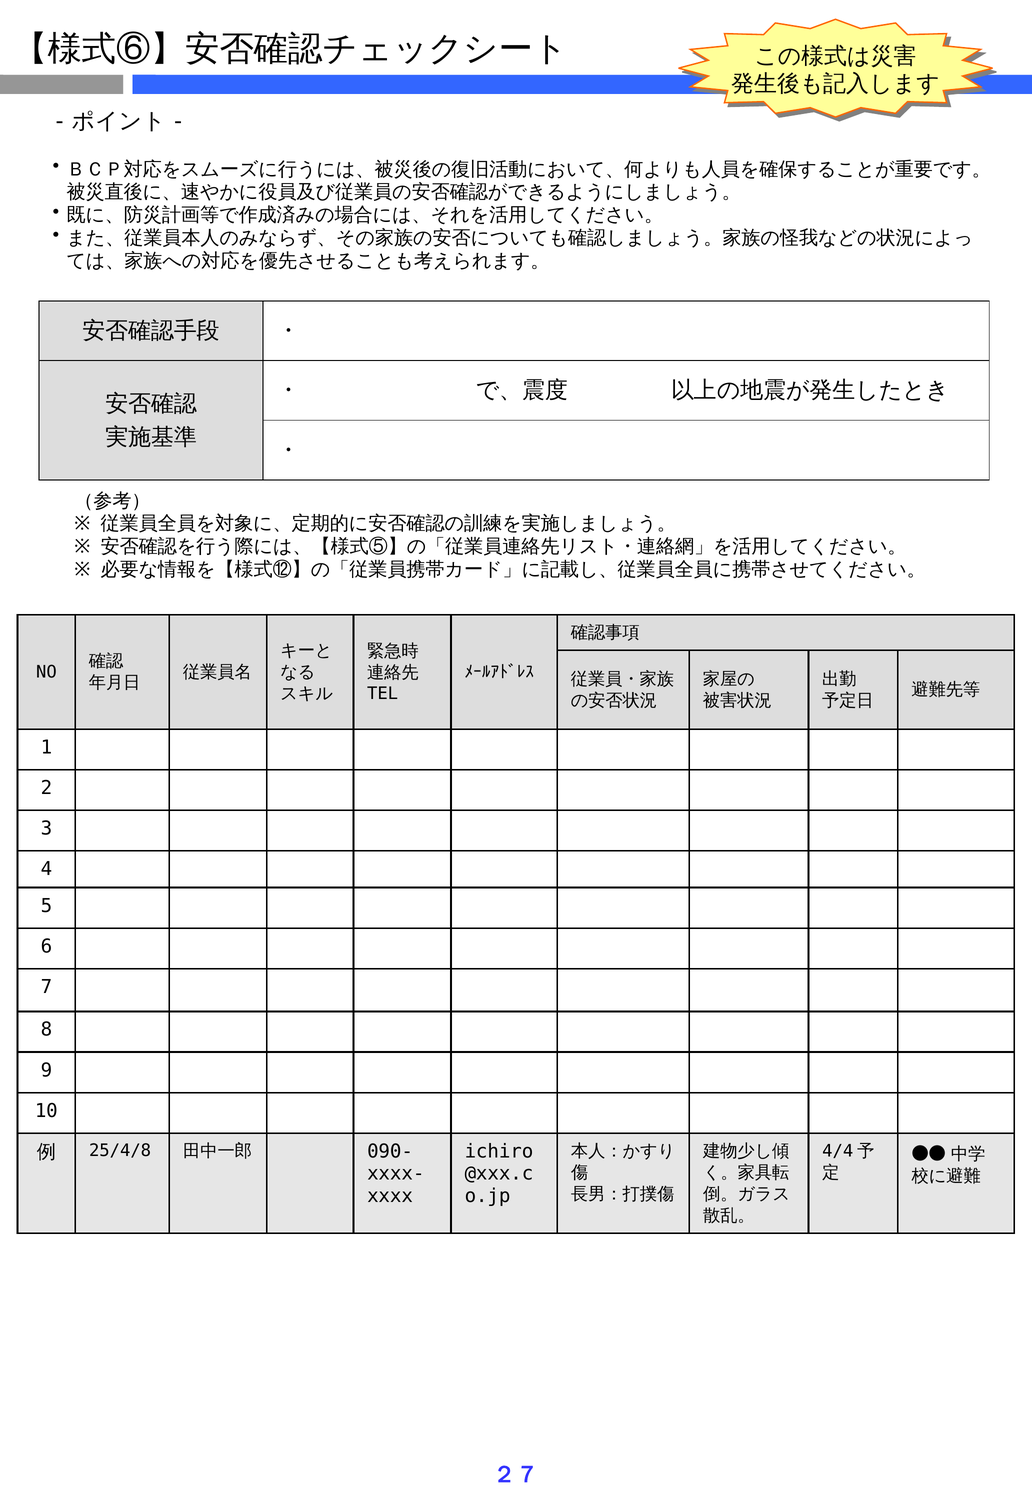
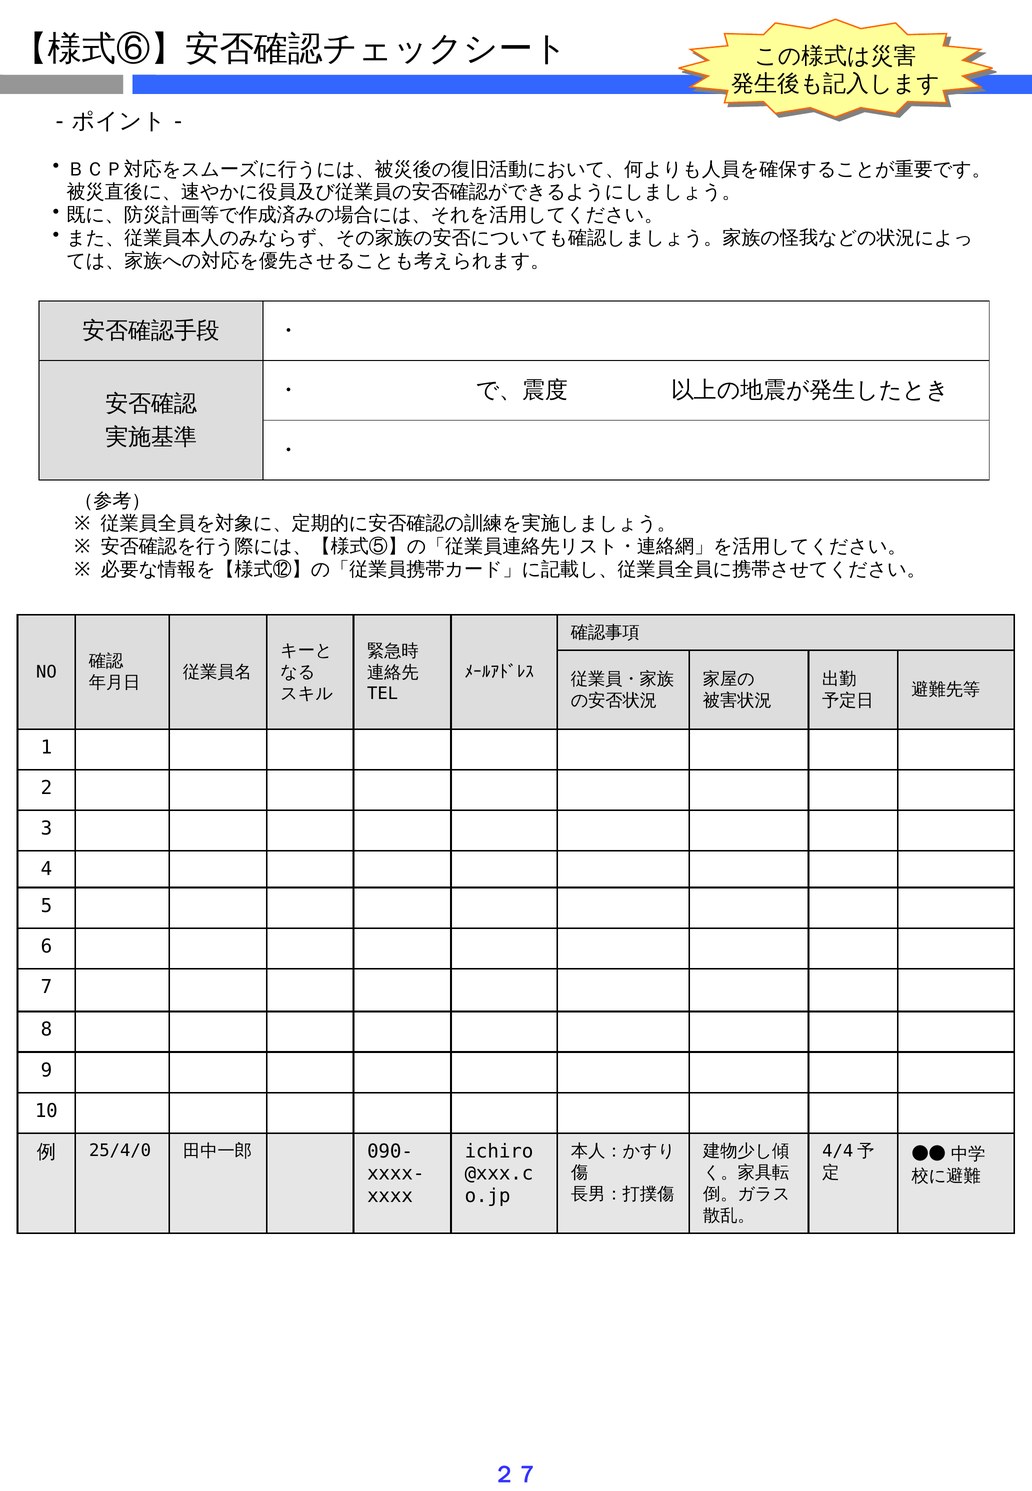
25/4/8: 25/4/8 -> 25/4/0 (120, 1150)
